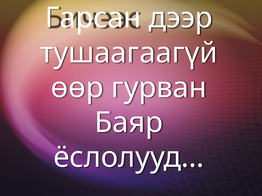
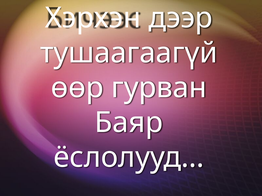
Гарсан: Гарсан -> Хэрхэн (93, 18)
